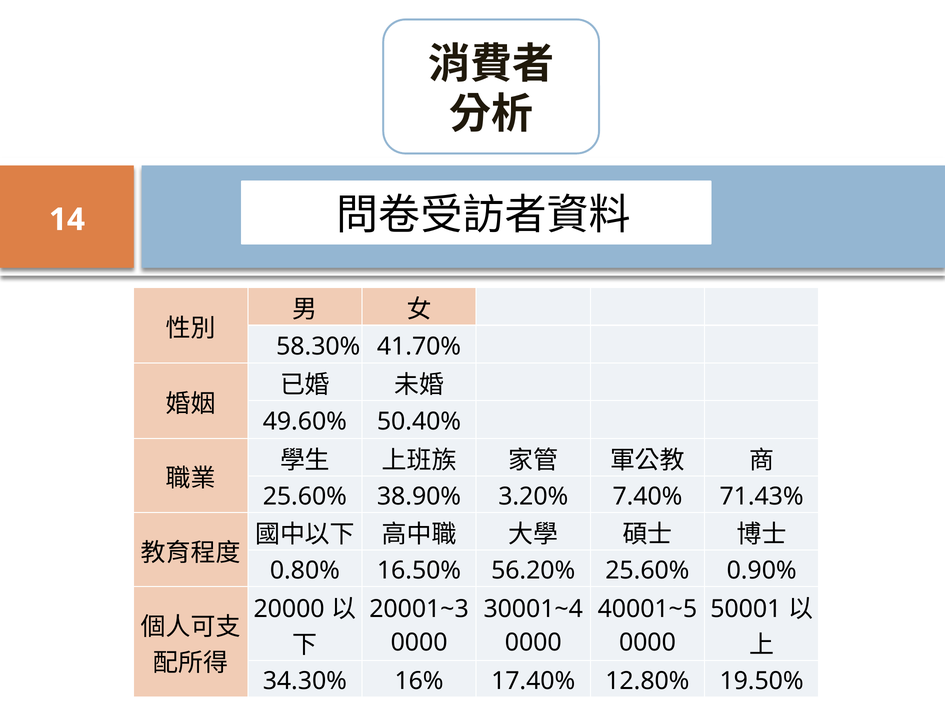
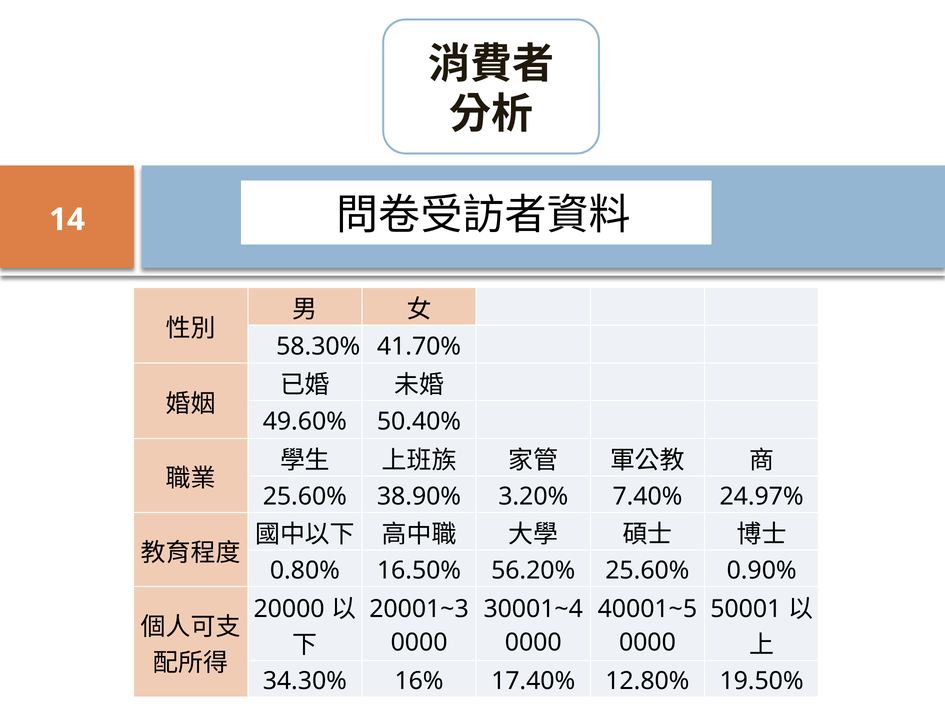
71.43%: 71.43% -> 24.97% (762, 496)
